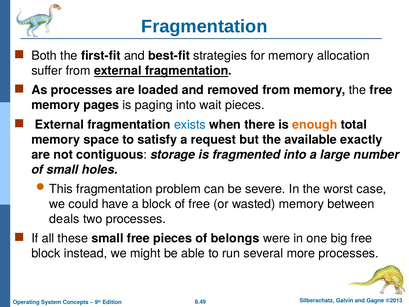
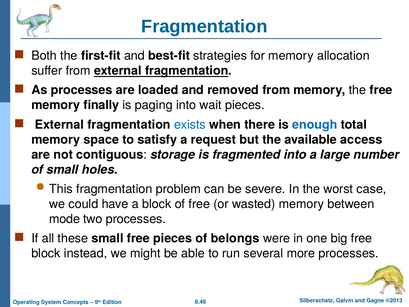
pages: pages -> finally (101, 105)
enough colour: orange -> blue (315, 124)
exactly: exactly -> access (361, 139)
deals: deals -> mode (65, 219)
